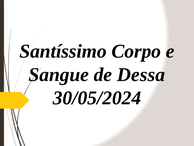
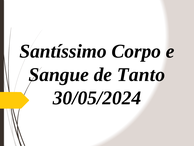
Dessa: Dessa -> Tanto (141, 74)
